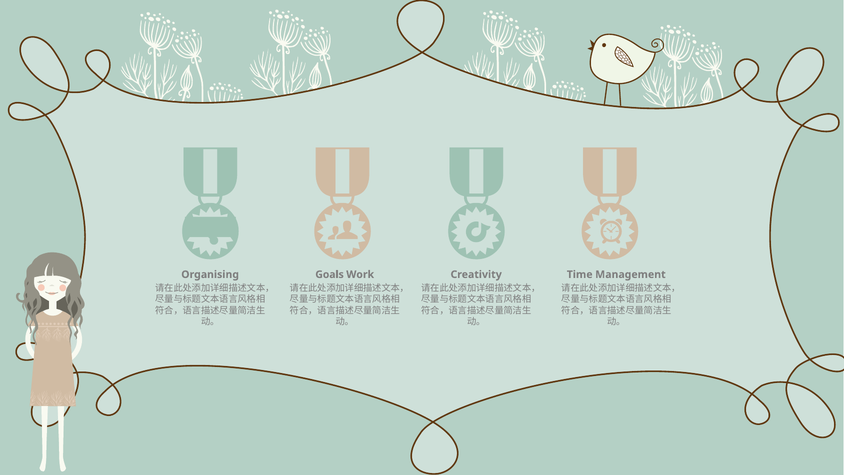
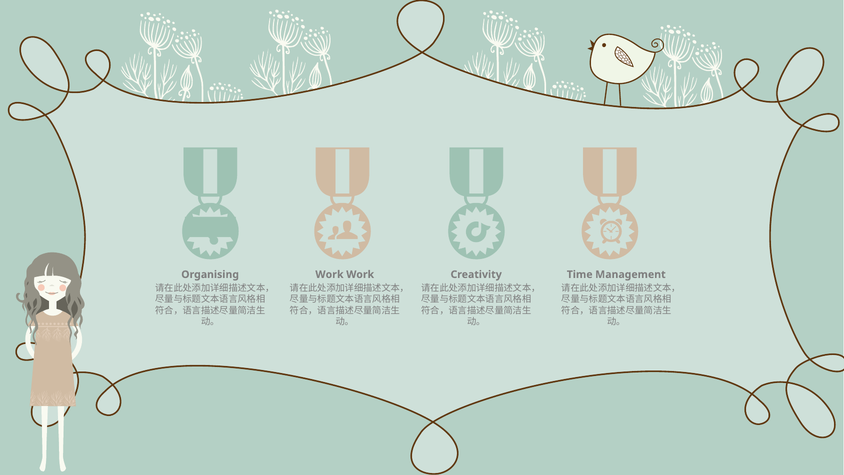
Goals: Goals -> Work (329, 274)
